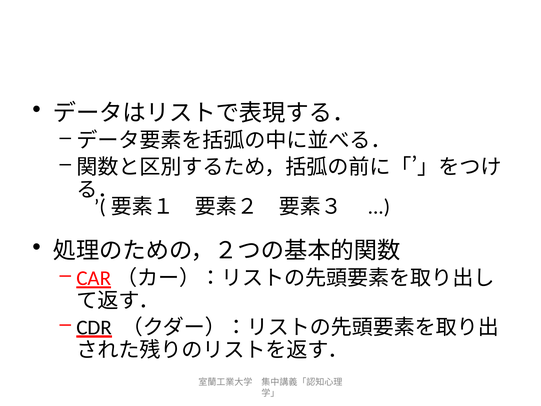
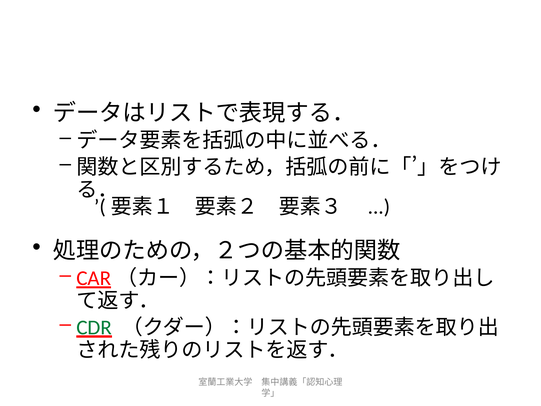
CDR colour: black -> green (94, 327)
